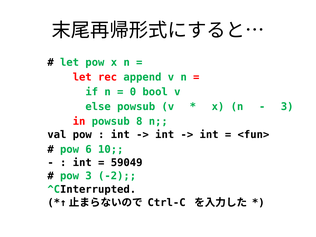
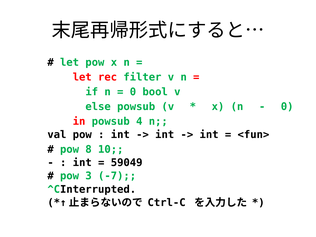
append: append -> filter (142, 77)
3: 3 -> 0 (287, 107)
8: 8 -> 4 (139, 121)
6: 6 -> 8 (89, 149)
-2: -2 -> -7 (117, 176)
